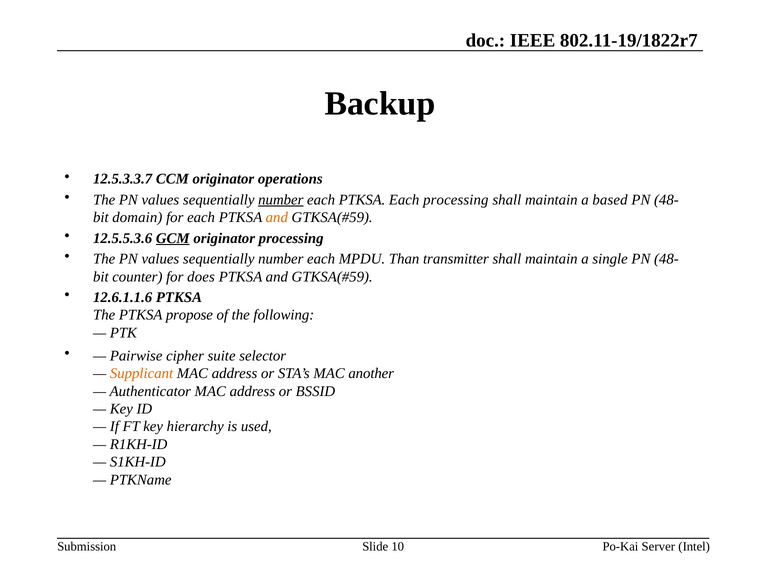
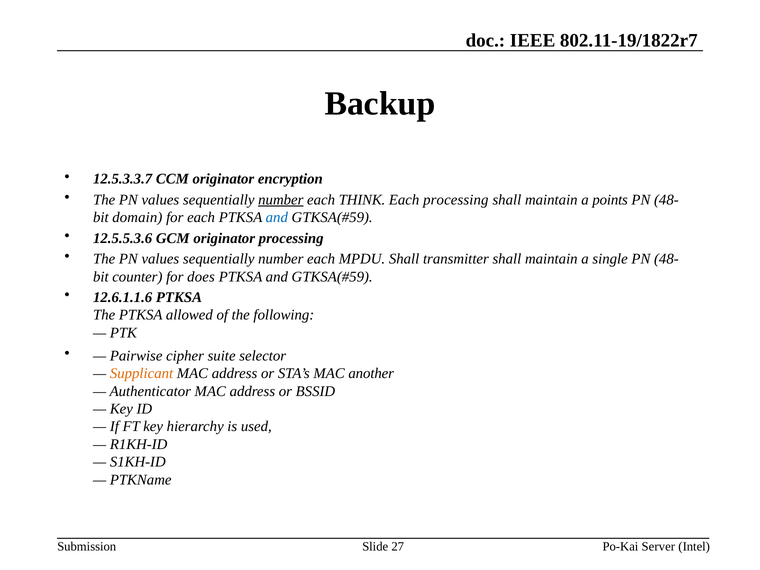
operations: operations -> encryption (290, 179)
PTKSA: PTKSA -> THINK (362, 200)
based: based -> points (610, 200)
and colour: orange -> blue (277, 217)
GCM underline: present -> none (173, 238)
MPDU Than: Than -> Shall (404, 259)
propose: propose -> allowed (189, 315)
10: 10 -> 27 (398, 547)
